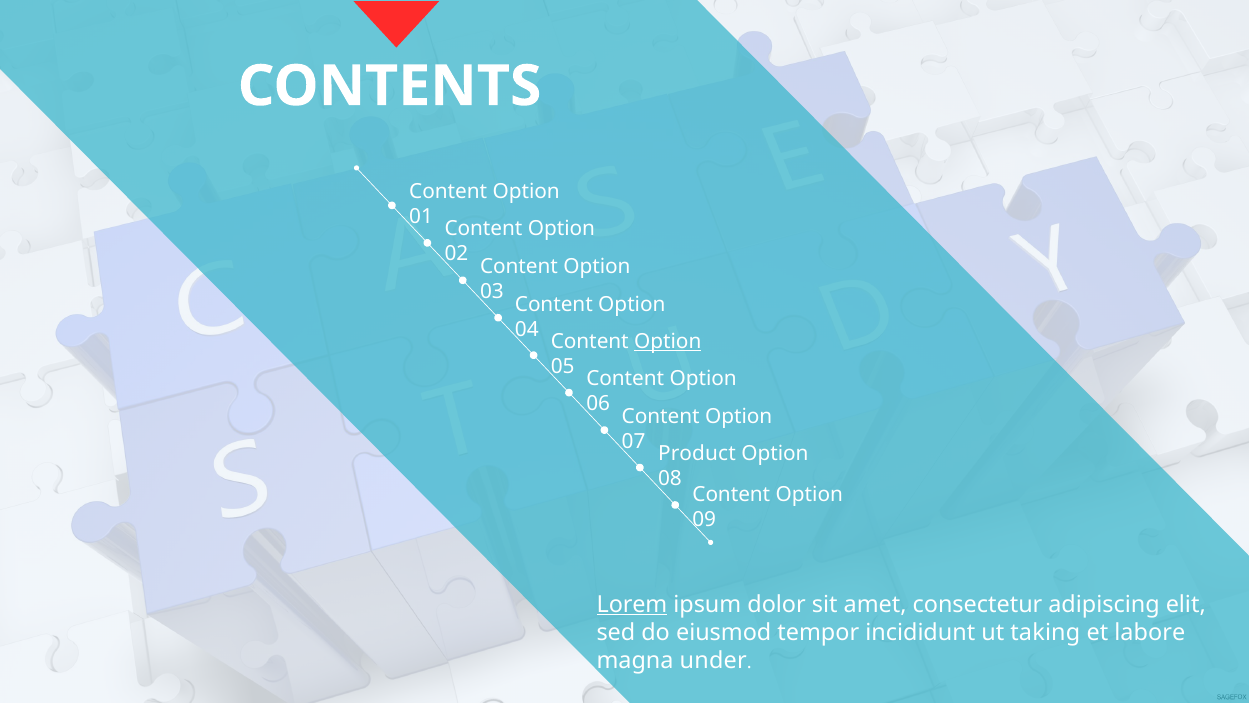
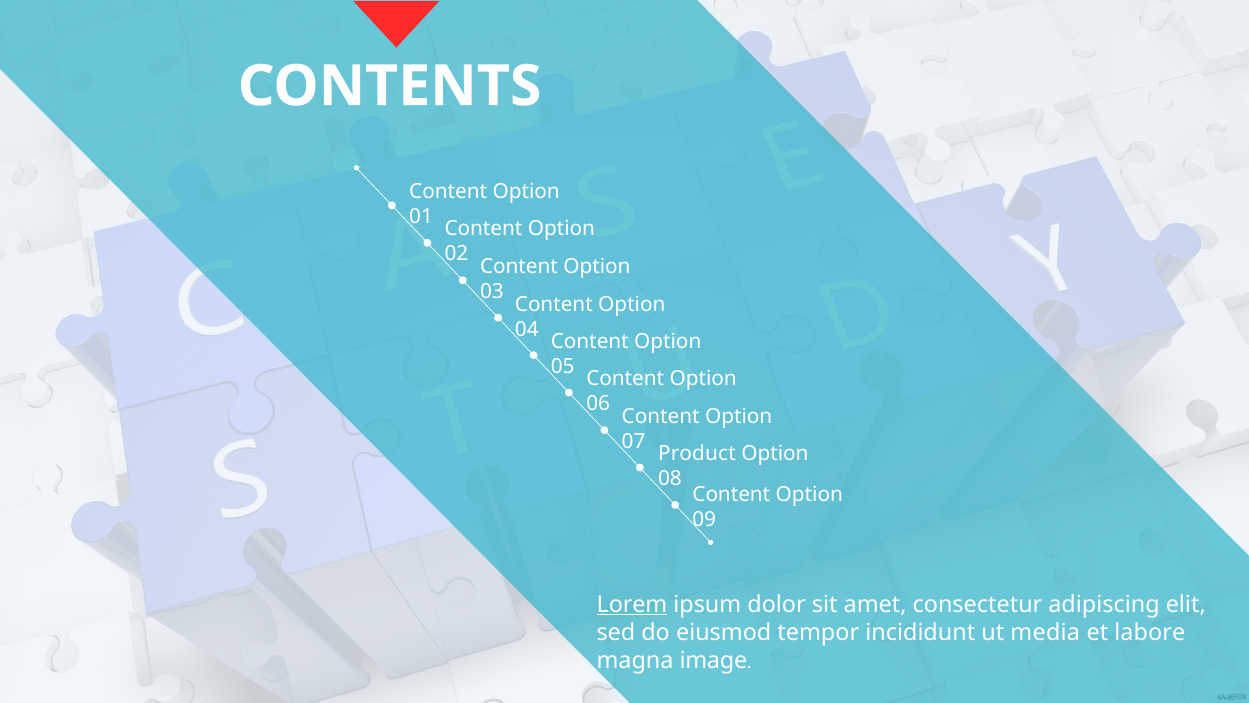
Option underline: present -> none (668, 341)
taking: taking -> media (1045, 632)
under: under -> image (713, 660)
